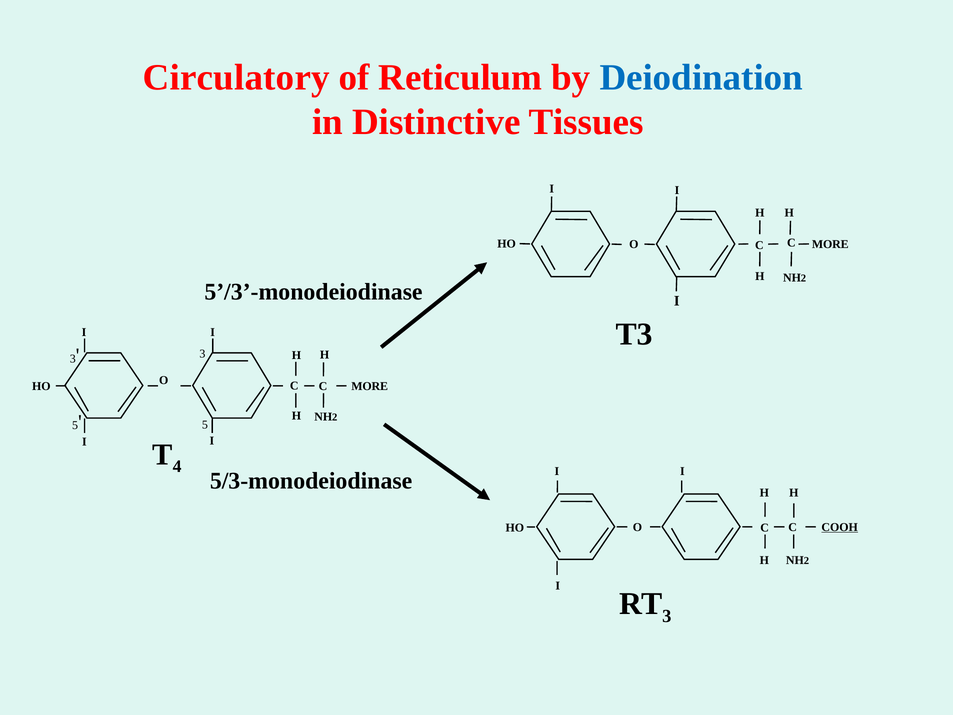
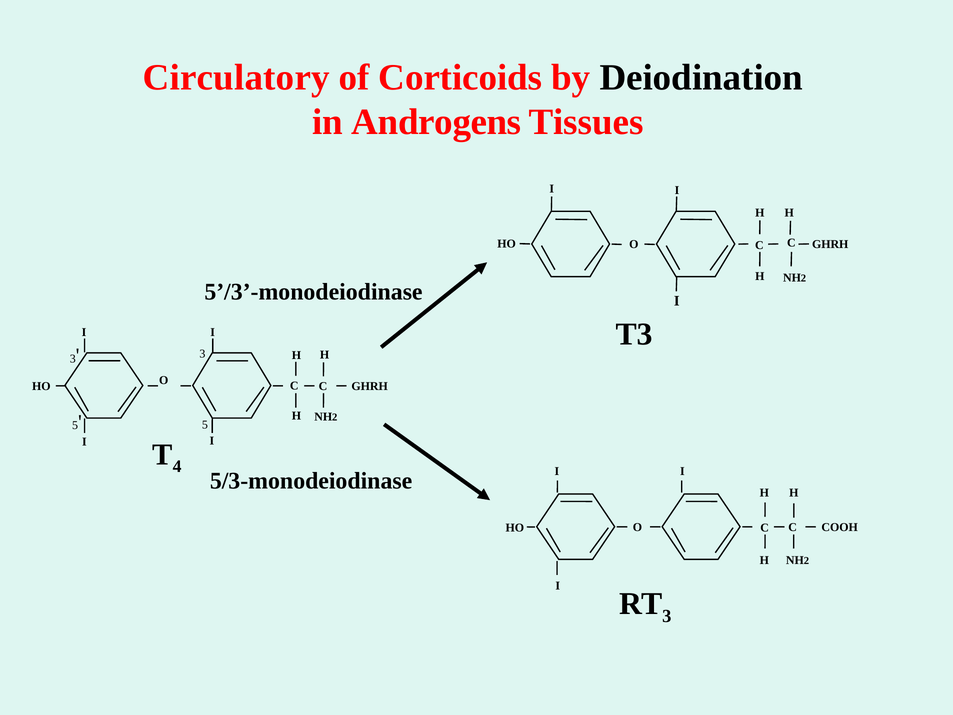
Reticulum: Reticulum -> Corticoids (460, 77)
Deiodination colour: blue -> black (701, 77)
Distinctive: Distinctive -> Androgens (436, 122)
MORE: MORE -> GHRH (830, 244)
MORE: MORE -> GHRH (370, 386)
COOH underline: present -> none (840, 527)
